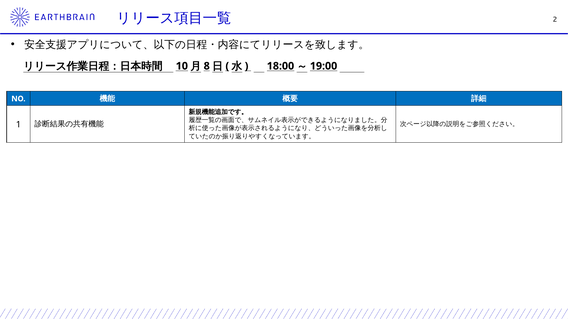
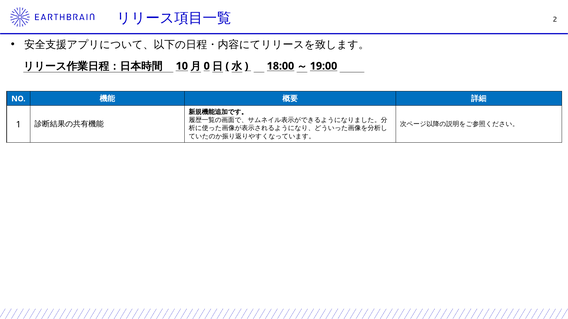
8: 8 -> 0 (207, 66)
